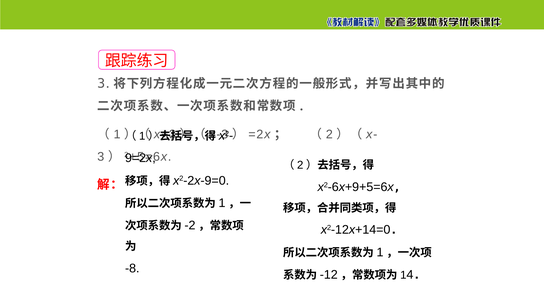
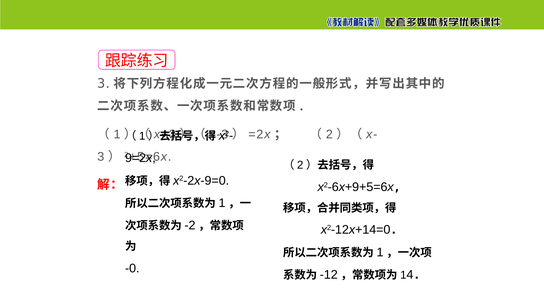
-8: -8 -> -0 (132, 268)
